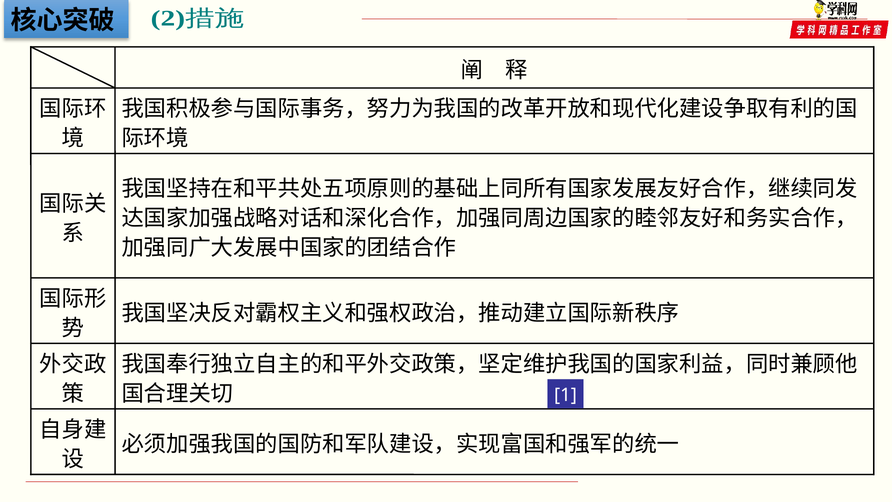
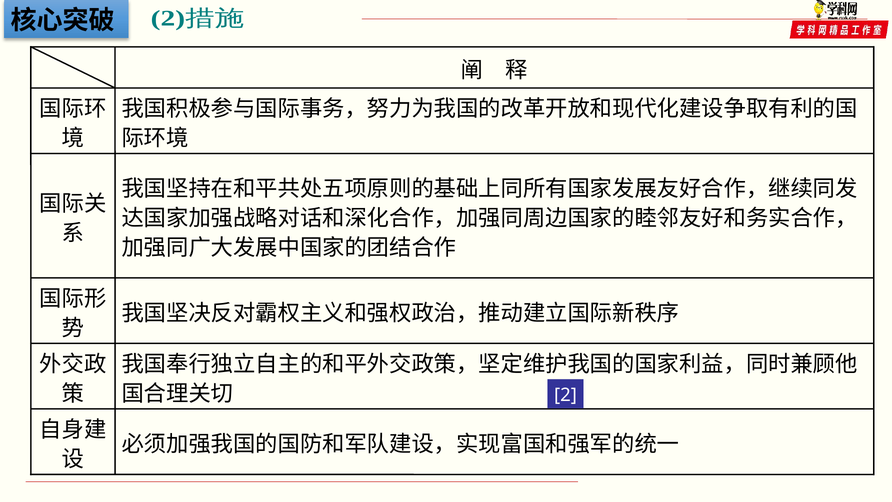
1: 1 -> 2 (566, 395)
